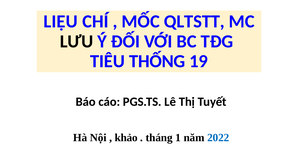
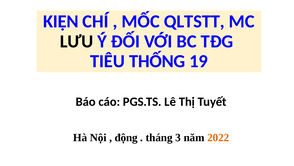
LIỆU: LIỆU -> KIỆN (61, 21)
khảo: khảo -> động (126, 137)
1: 1 -> 3 (178, 137)
2022 colour: blue -> orange (218, 137)
